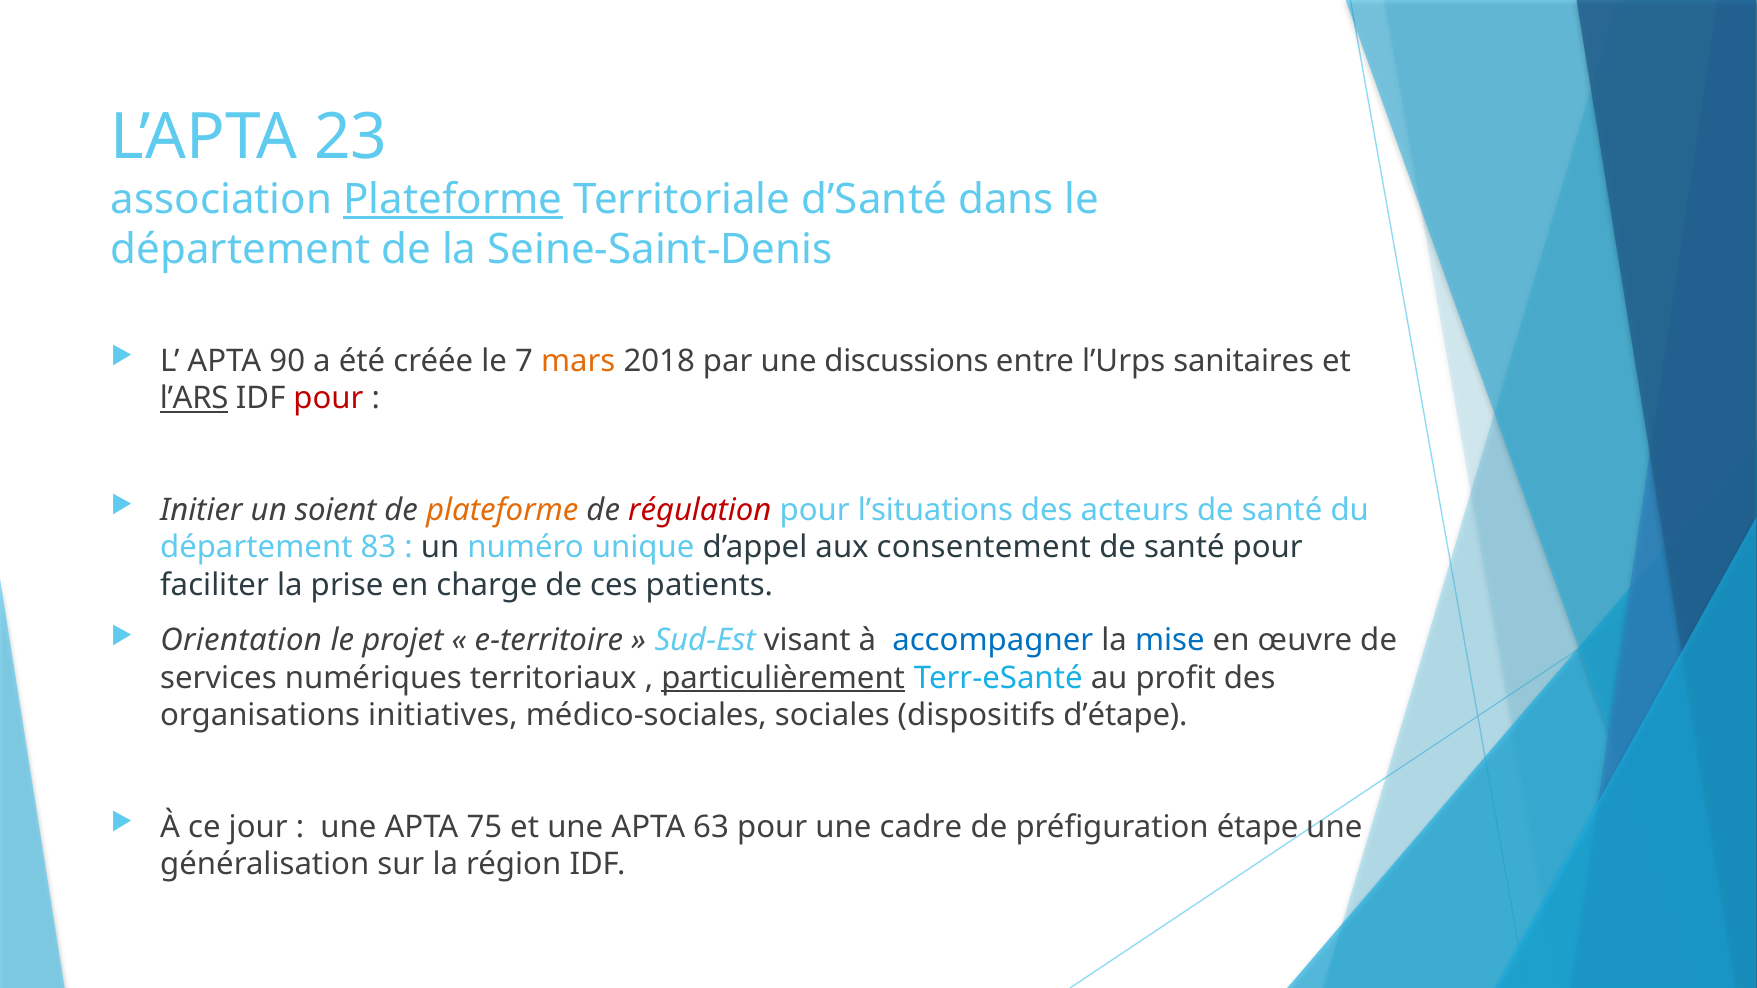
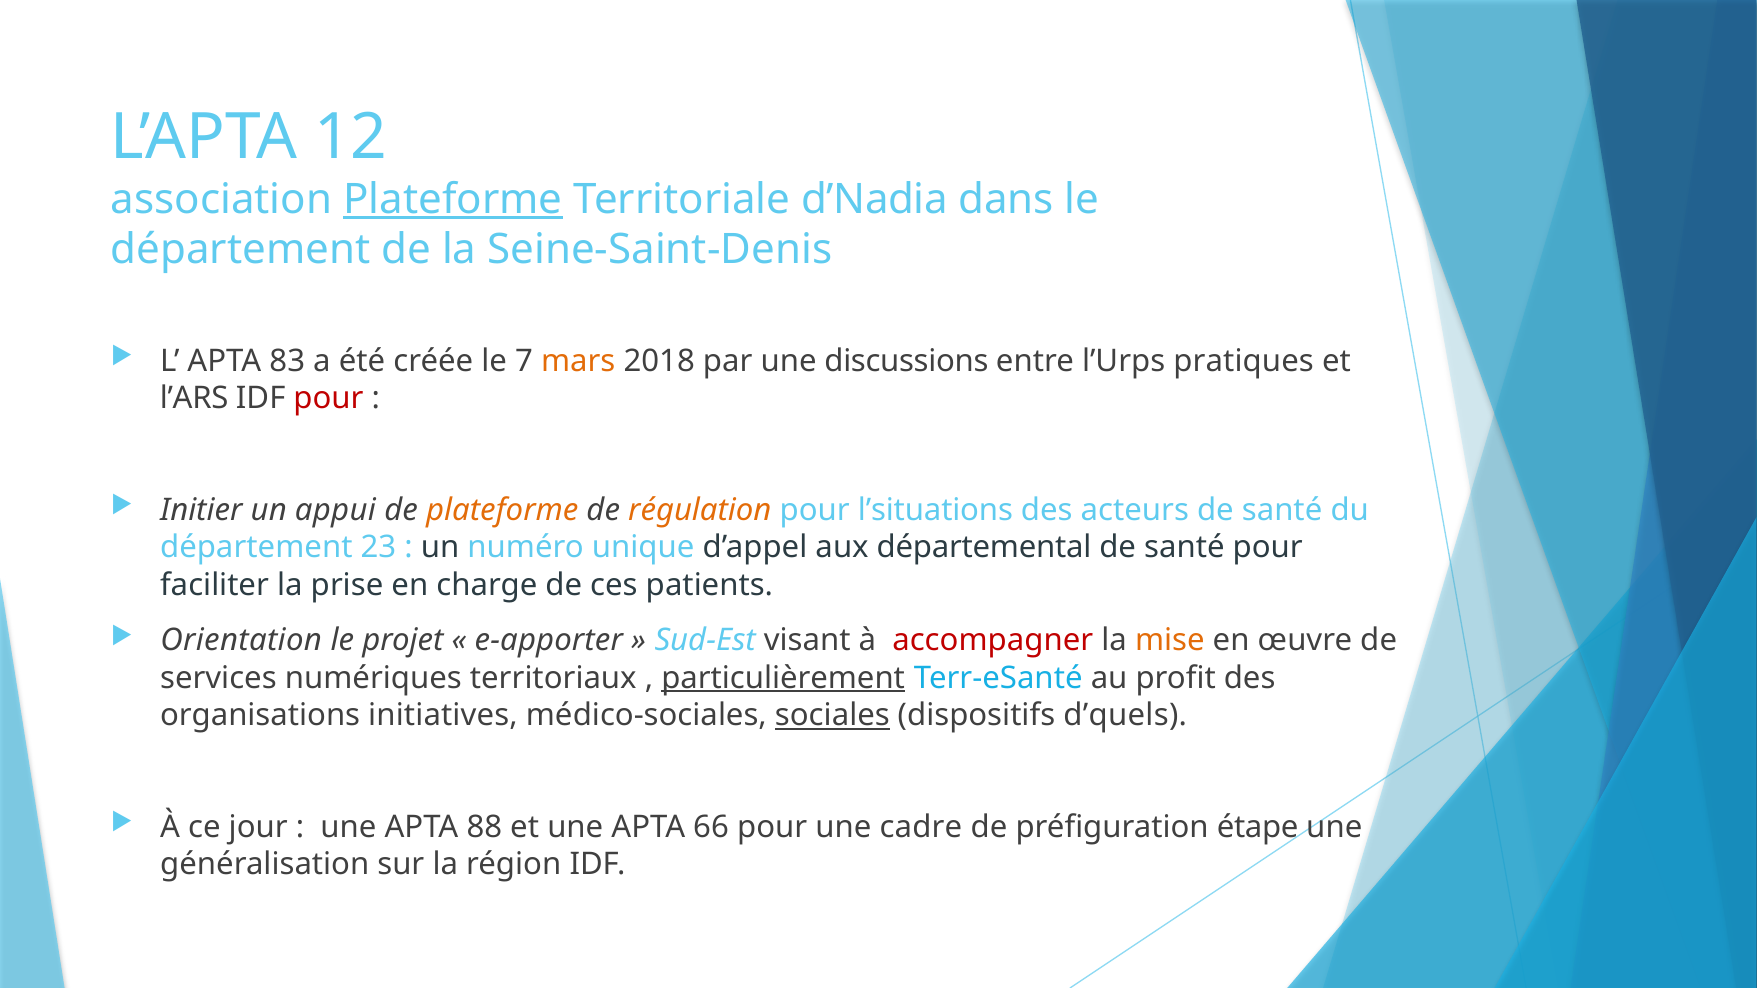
23: 23 -> 12 (351, 137)
d’Santé: d’Santé -> d’Nadia (875, 199)
90: 90 -> 83 (287, 361)
sanitaires: sanitaires -> pratiques (1244, 361)
l’ARS underline: present -> none (194, 399)
soient: soient -> appui (335, 510)
régulation colour: red -> orange (700, 510)
83: 83 -> 23 (378, 548)
consentement: consentement -> départemental (984, 548)
e-territoire: e-territoire -> e-apporter (549, 641)
accompagner colour: blue -> red (993, 641)
mise colour: blue -> orange (1170, 641)
sociales underline: none -> present (832, 716)
d’étape: d’étape -> d’quels (1125, 716)
75: 75 -> 88 (484, 827)
63: 63 -> 66 (711, 827)
